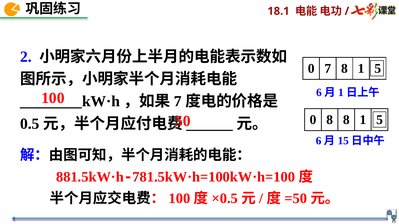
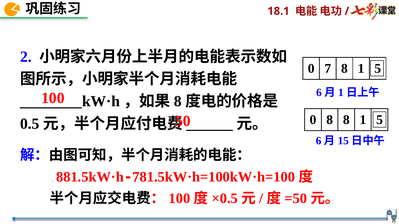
7: 7 -> 8 (178, 102)
